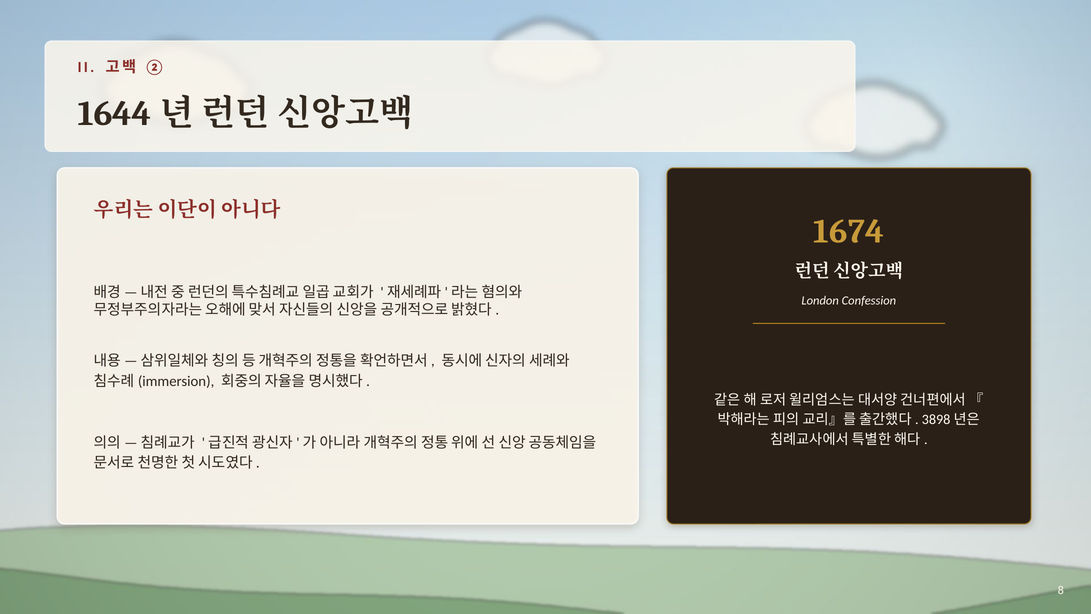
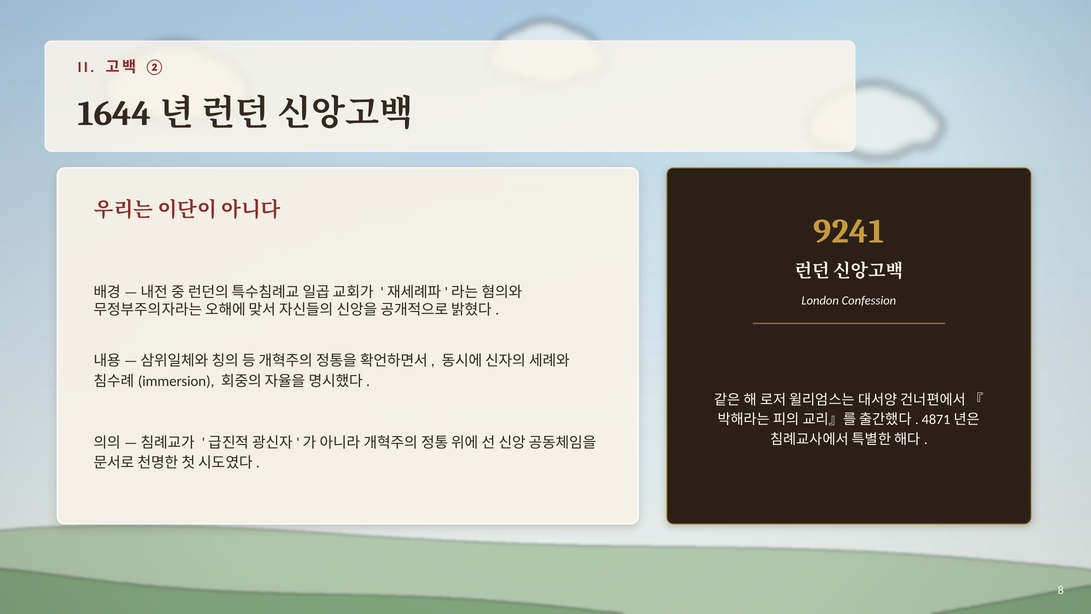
1674: 1674 -> 9241 (849, 231)
3898: 3898 -> 4871 (936, 420)
